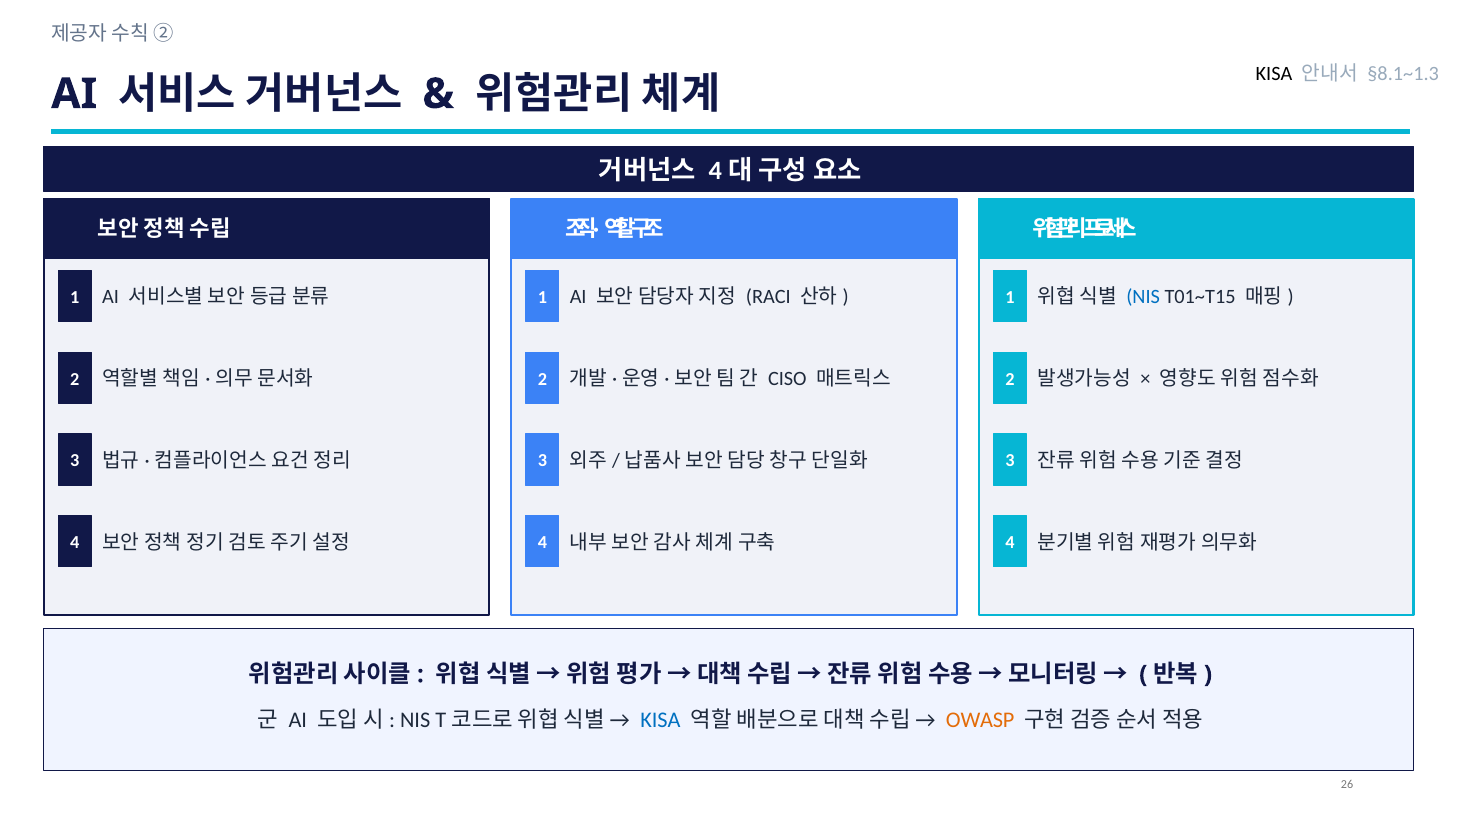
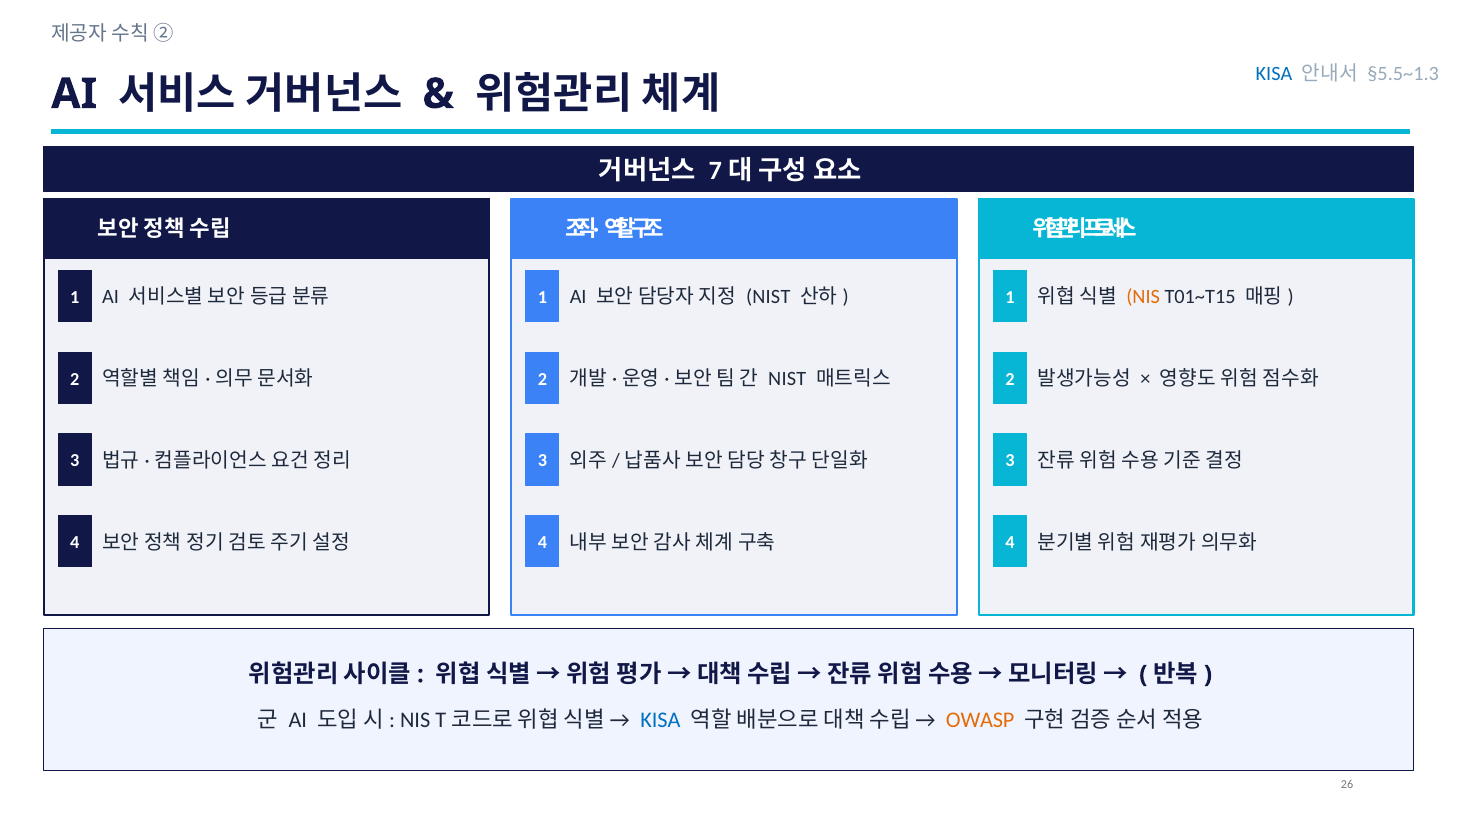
KISA colour: black -> blue (1274, 74)
§8.1~1.3: §8.1~1.3 -> §5.5~1.3 (1403, 74)
4: 4 -> 7 (715, 171)
RACI: RACI -> NIST (768, 297)
NIS colour: blue -> orange (1143, 297)
CISO: CISO -> NIST (787, 379)
